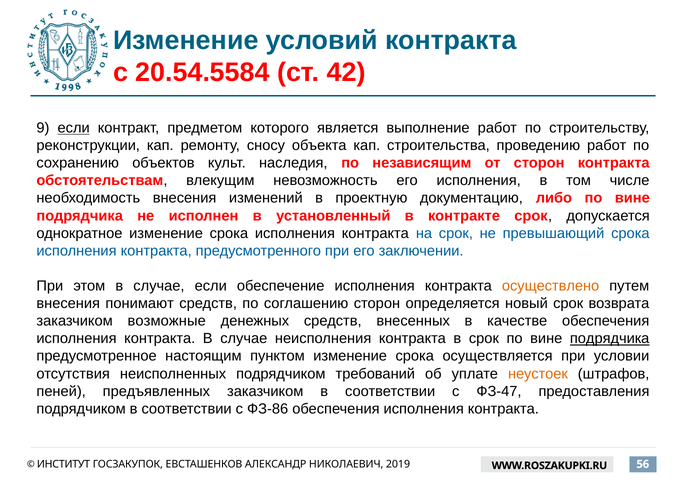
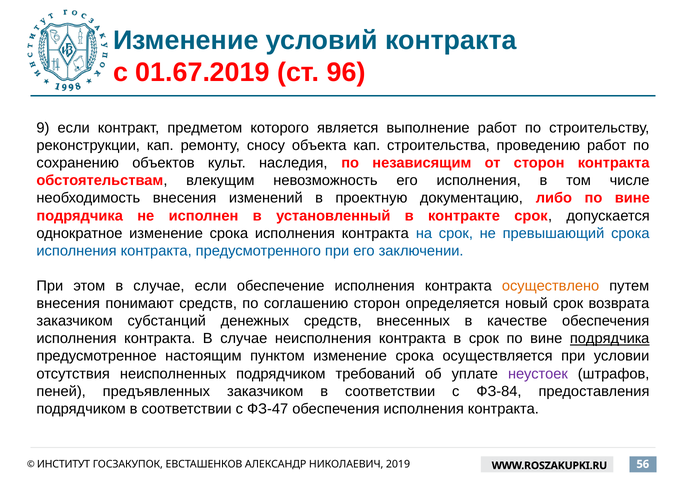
20.54.5584: 20.54.5584 -> 01.67.2019 (203, 73)
42: 42 -> 96 (346, 73)
если underline: present -> none (74, 128)
возможные: возможные -> субстанций (167, 321)
неустоек colour: orange -> purple (538, 374)
ФЗ-47: ФЗ-47 -> ФЗ-84 (499, 392)
ФЗ-86: ФЗ-86 -> ФЗ-47 (268, 409)
